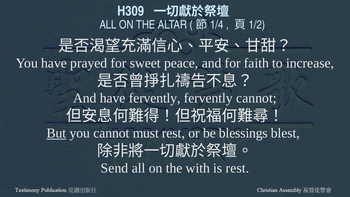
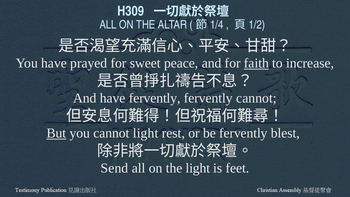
faith underline: none -> present (256, 63)
cannot must: must -> light (146, 133)
be blessings: blessings -> fervently (243, 133)
the with: with -> light (198, 168)
is rest: rest -> feet (238, 168)
